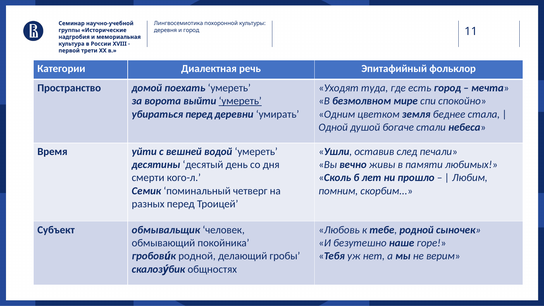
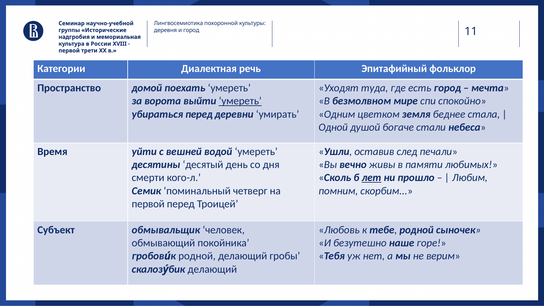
лет underline: none -> present (371, 178)
разных: разных -> первой (148, 204)
общностях: общностях -> делающий (212, 269)
